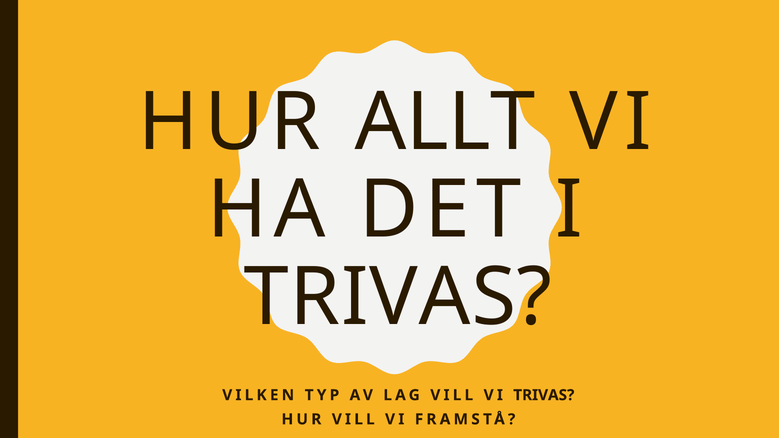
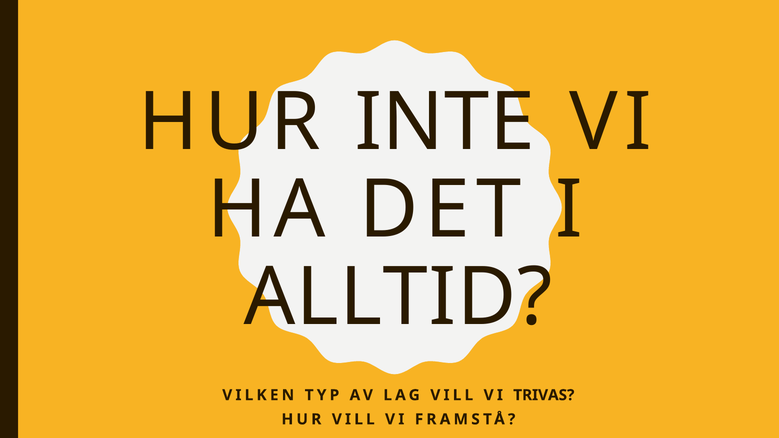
ALLT: ALLT -> INTE (445, 122)
TRIVAS: TRIVAS -> ALLTID (398, 298)
